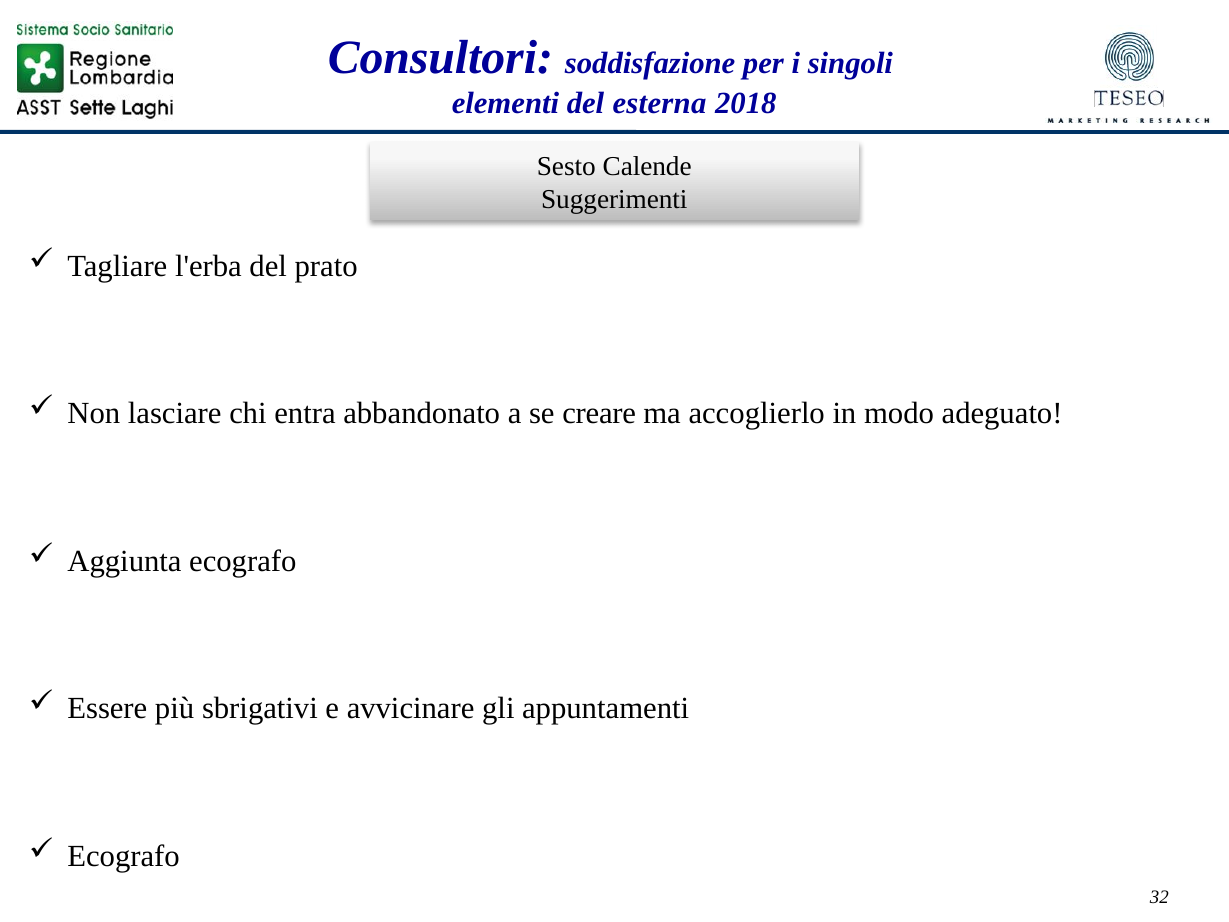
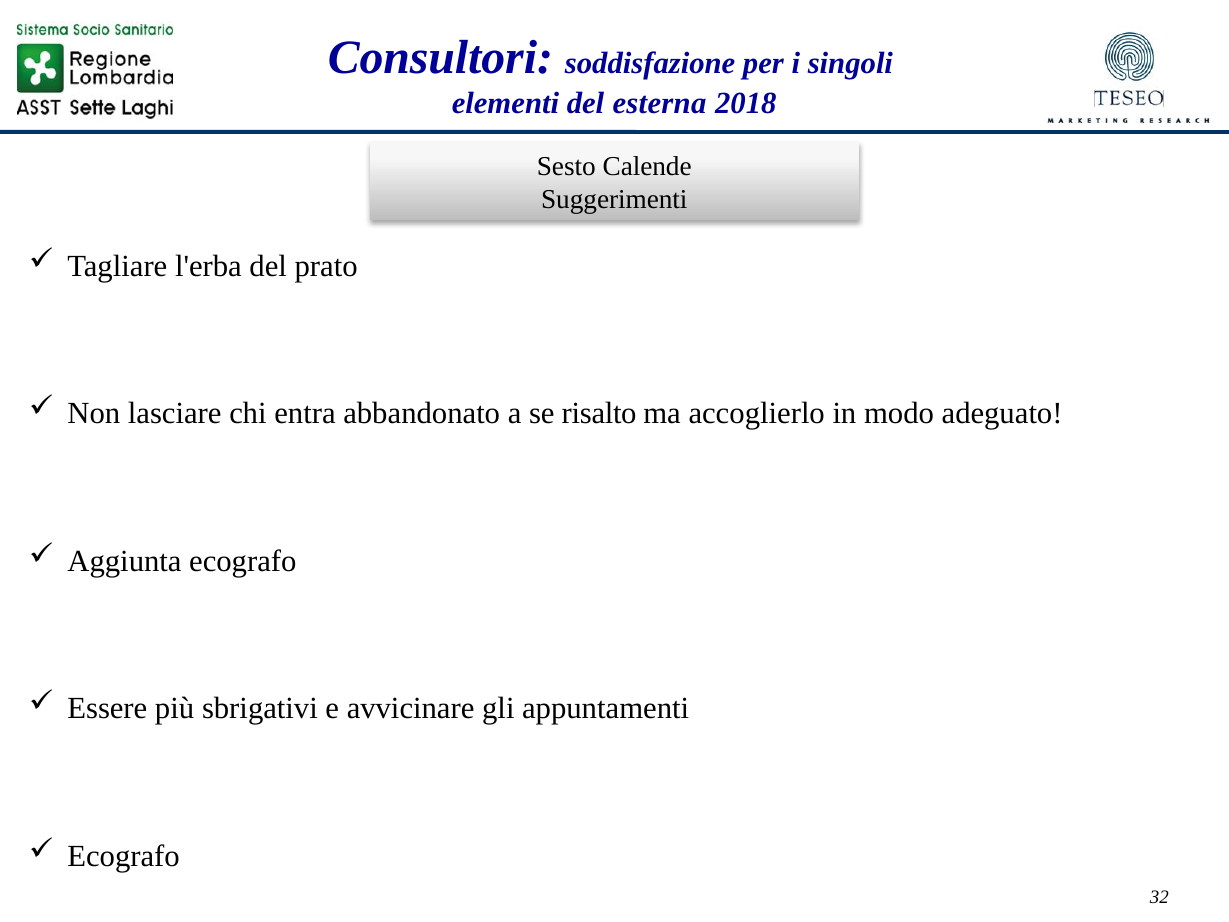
creare: creare -> risalto (599, 413)
